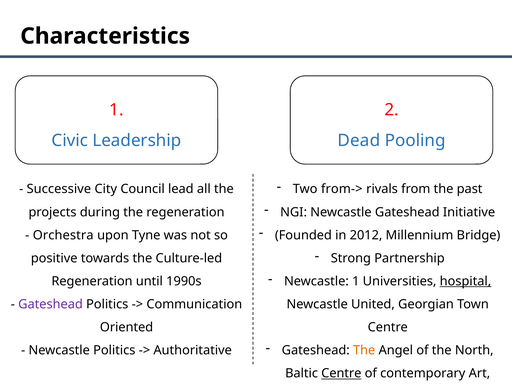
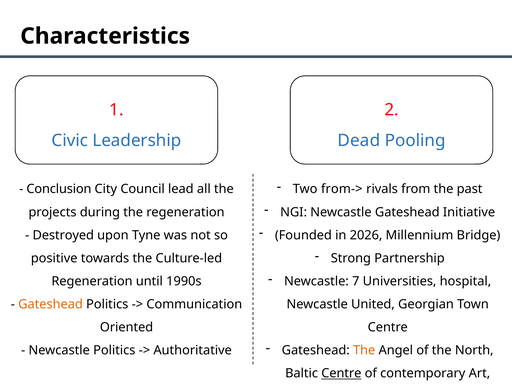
Successive: Successive -> Conclusion (59, 189)
2012: 2012 -> 2026 (366, 235)
Orchestra: Orchestra -> Destroyed (63, 235)
Newcastle 1: 1 -> 7 (356, 281)
hospital underline: present -> none (465, 281)
Gateshead colour: purple -> orange (51, 304)
